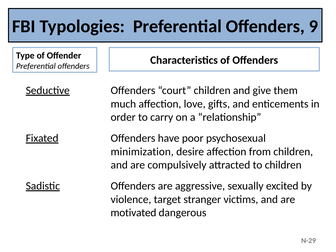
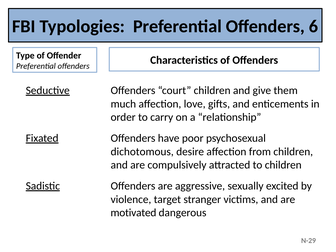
9: 9 -> 6 (314, 26)
minimization: minimization -> dichotomous (142, 152)
